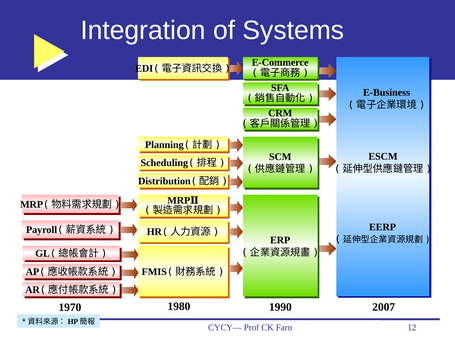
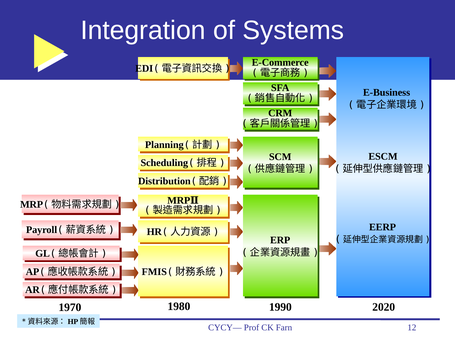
2007: 2007 -> 2020 (384, 307)
